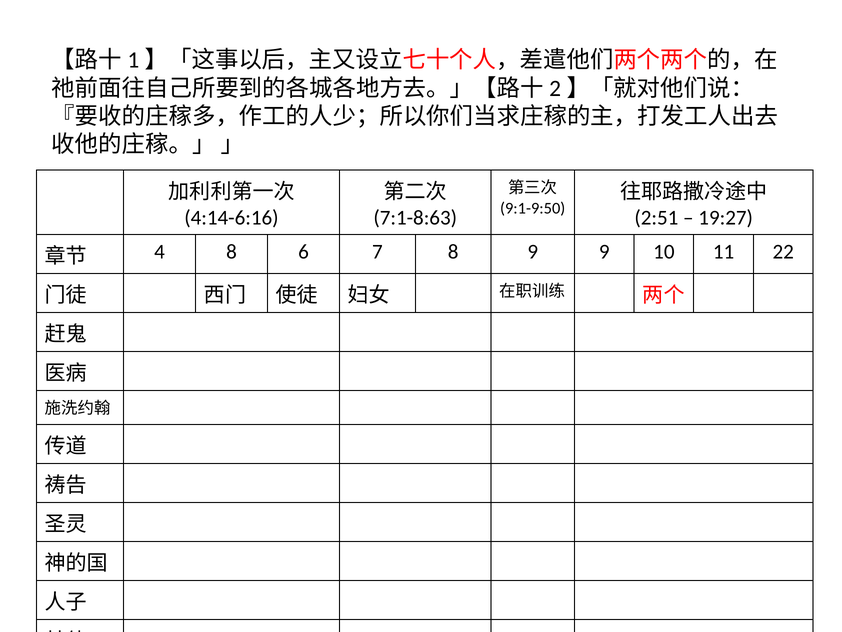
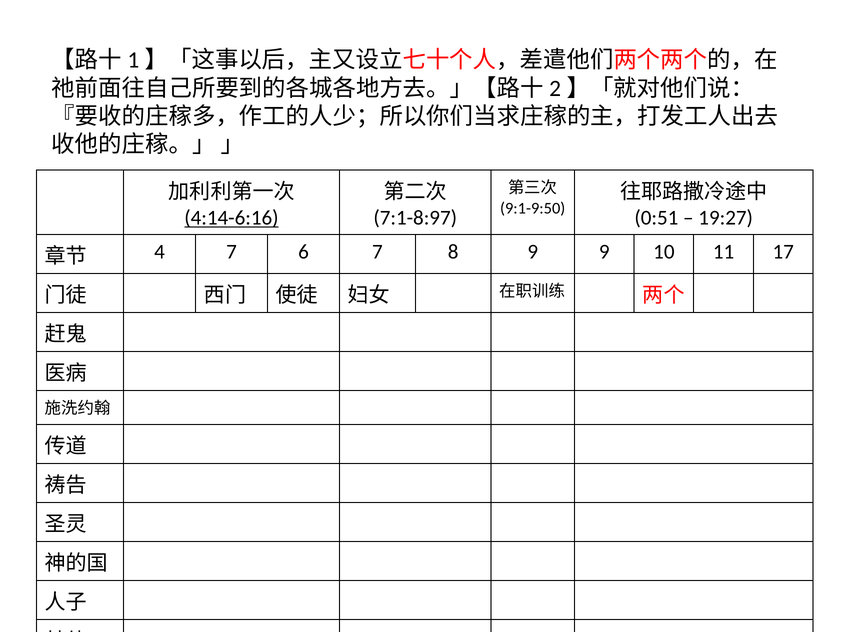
4:14-6:16 underline: none -> present (231, 218)
7:1-8:63: 7:1-8:63 -> 7:1-8:97 (415, 218)
2:51: 2:51 -> 0:51 (656, 218)
4 8: 8 -> 7 (232, 252)
22: 22 -> 17 (783, 252)
